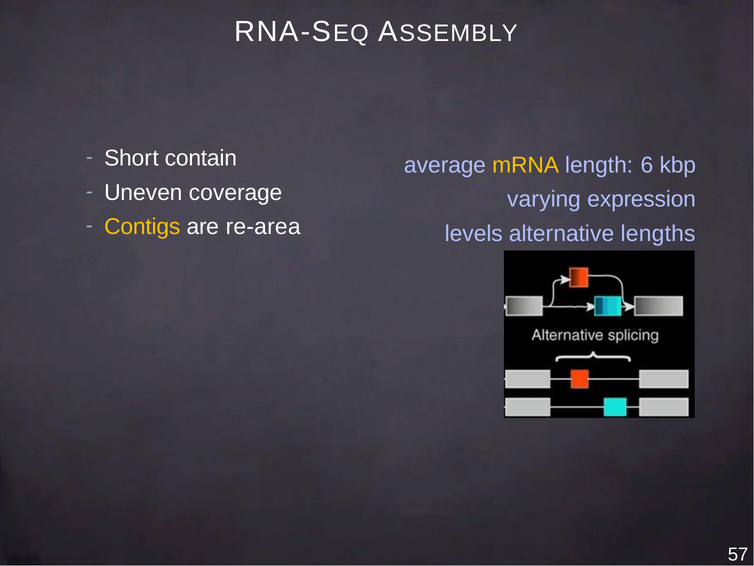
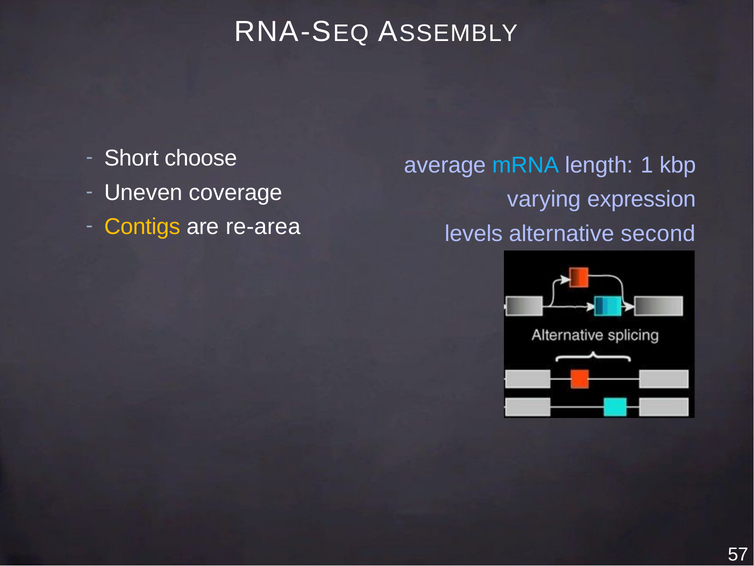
contain: contain -> choose (201, 158)
mRNA colour: yellow -> light blue (526, 165)
6: 6 -> 1 (647, 165)
lengths: lengths -> second (658, 234)
